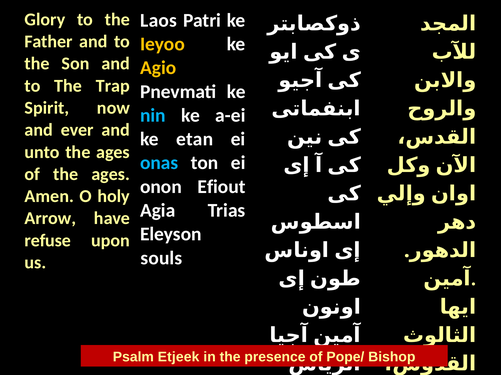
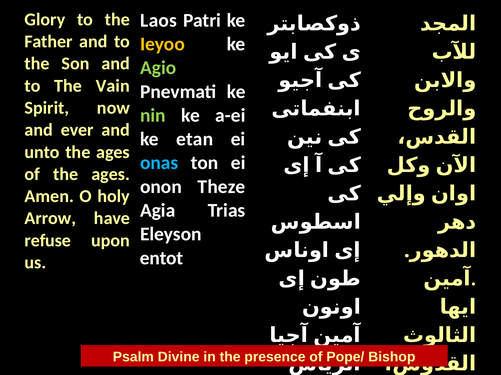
Agio colour: yellow -> light green (158, 68)
Trap: Trap -> Vain (113, 86)
nin colour: light blue -> light green (153, 116)
Efiout: Efiout -> Theze (222, 187)
souls: souls -> entot (162, 258)
Etjeek: Etjeek -> Divine (179, 357)
